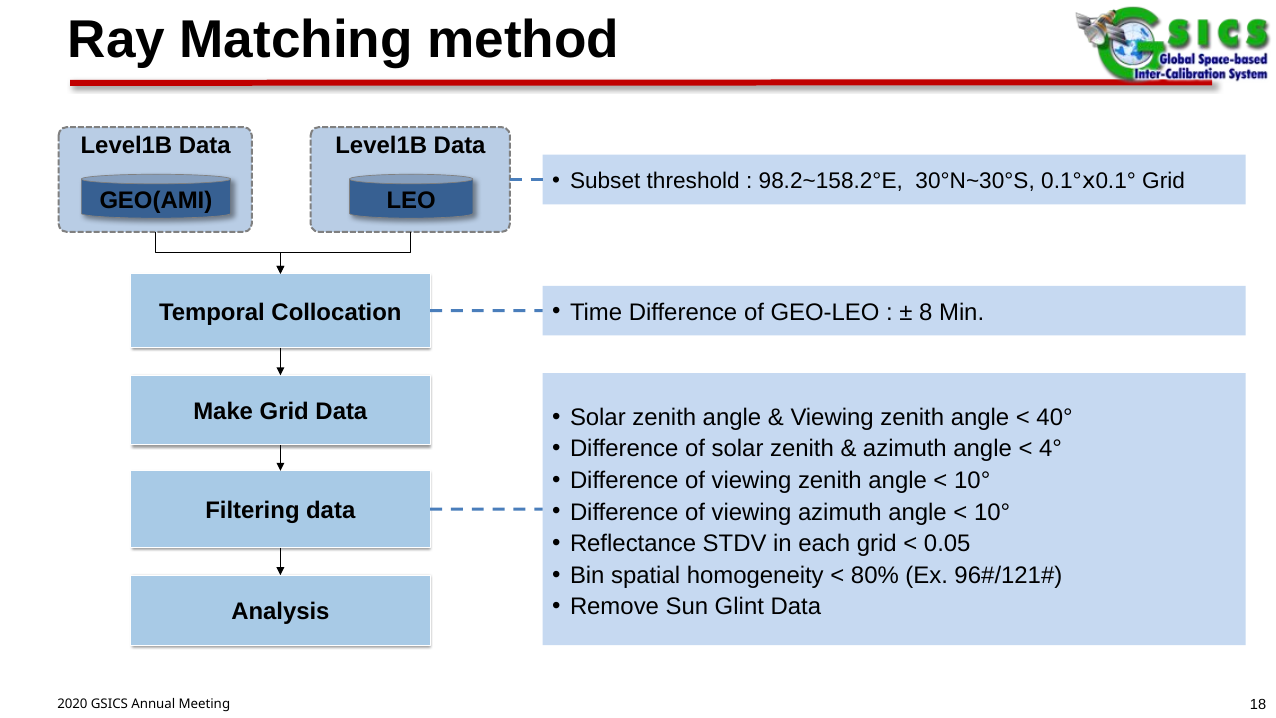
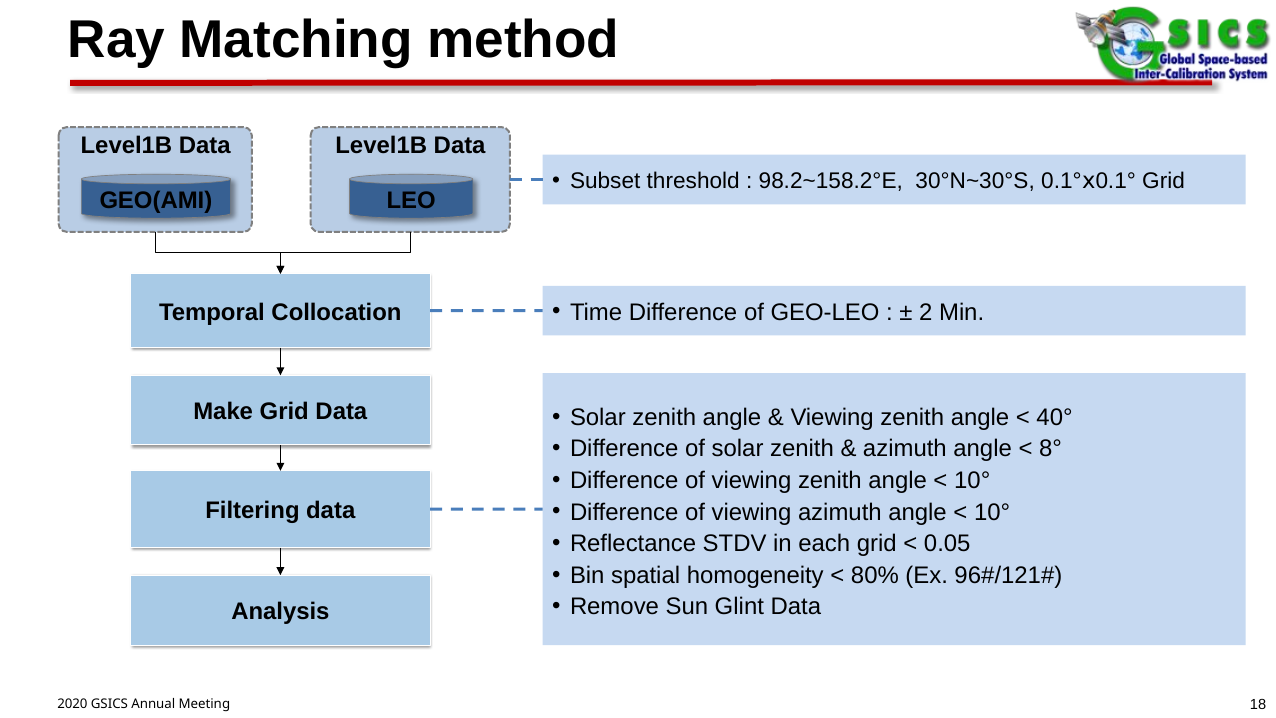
8: 8 -> 2 (926, 312)
4°: 4° -> 8° (1051, 449)
